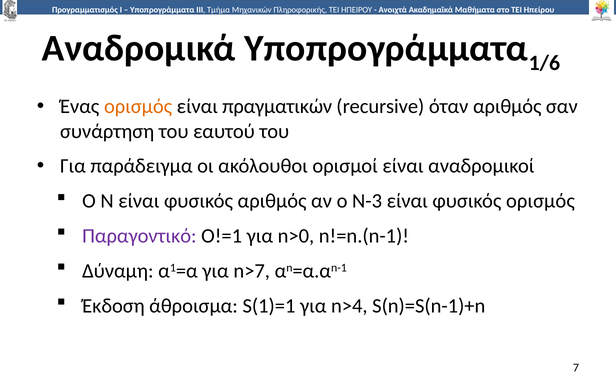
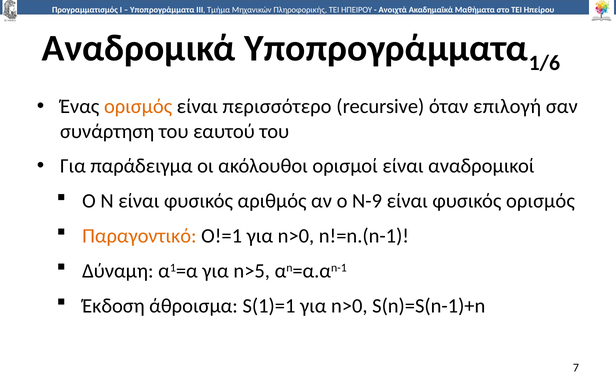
πραγματικών: πραγματικών -> περισσότερο (277, 107)
όταν αριθμός: αριθμός -> επιλογή (507, 107)
Ν-3: Ν-3 -> Ν-9 (367, 201)
Παραγοντικό colour: purple -> orange (139, 236)
n>7: n>7 -> n>5 (252, 271)
S(1)=1 για n>4: n>4 -> n>0 (349, 306)
